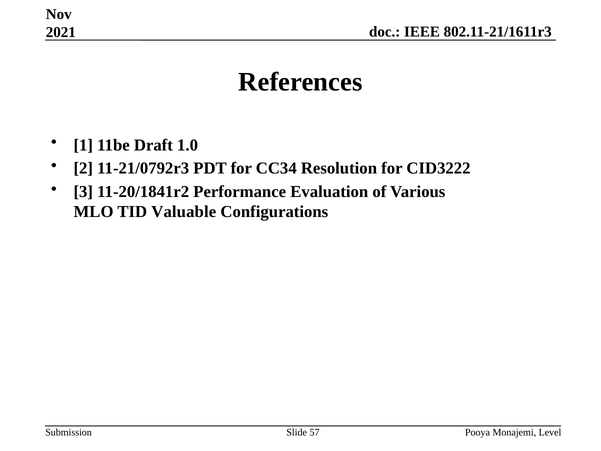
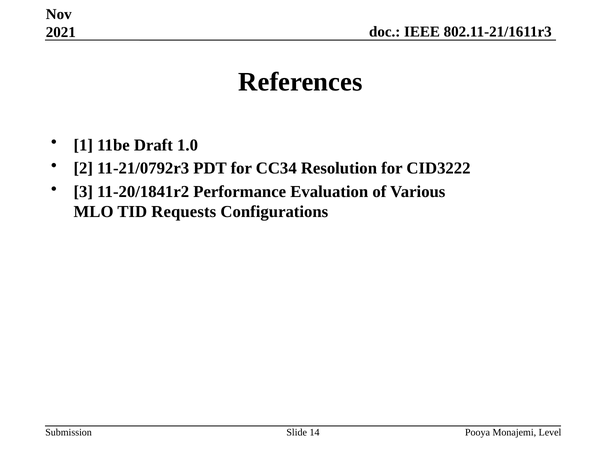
Valuable: Valuable -> Requests (184, 212)
57: 57 -> 14 (315, 432)
